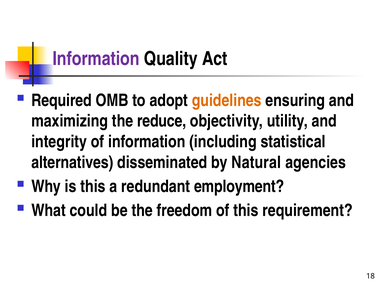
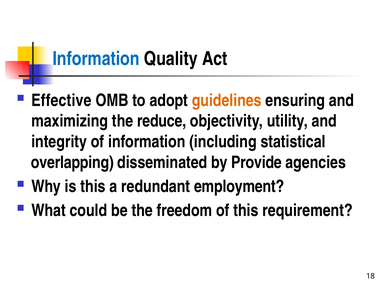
Information colour: purple -> blue (96, 59)
Required: Required -> Effective (61, 101)
alternatives: alternatives -> overlapping (72, 162)
Natural: Natural -> Provide (256, 162)
